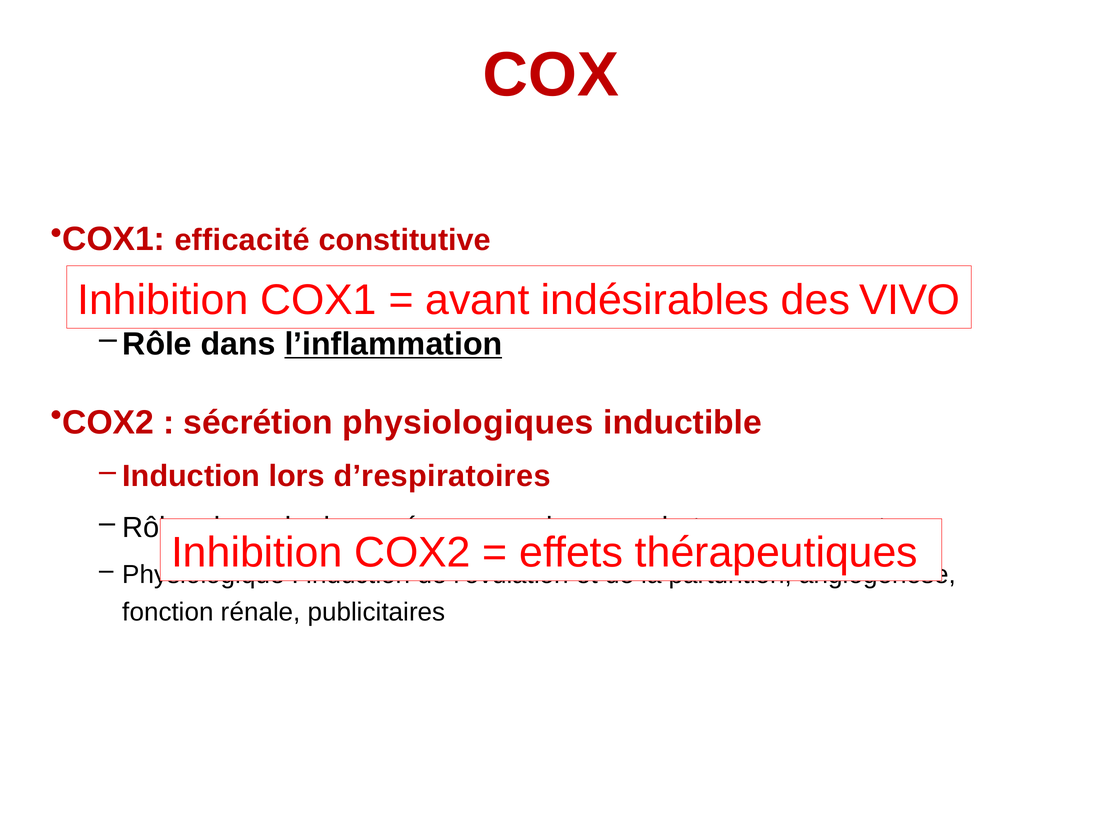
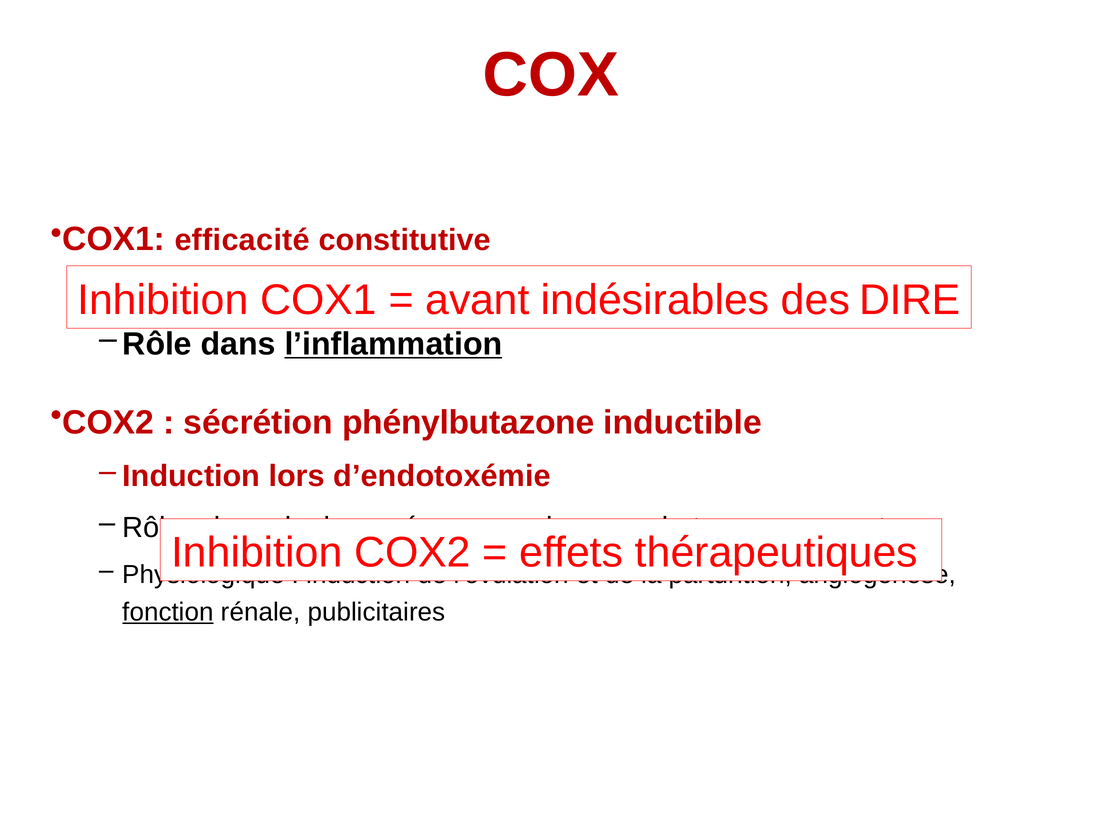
VIVO: VIVO -> DIRE (910, 300)
physiologiques: physiologiques -> phénylbutazone (468, 422)
d’respiratoires: d’respiratoires -> d’endotoxémie (442, 476)
fonction underline: none -> present (168, 612)
